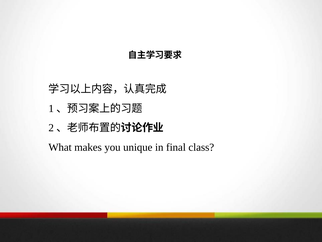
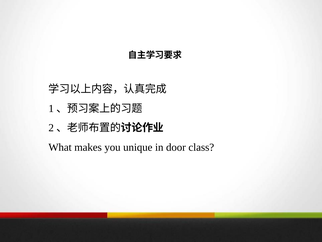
final: final -> door (176, 147)
